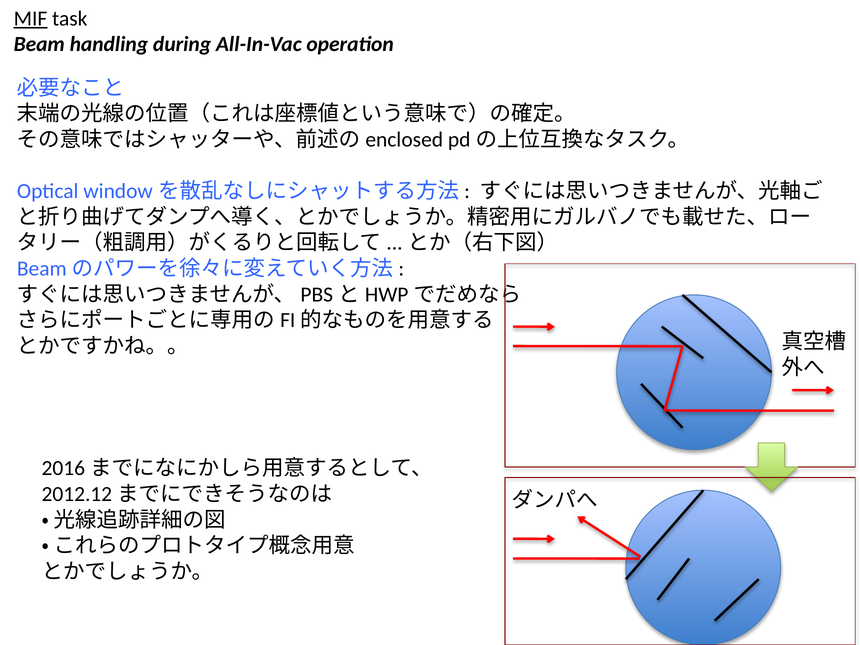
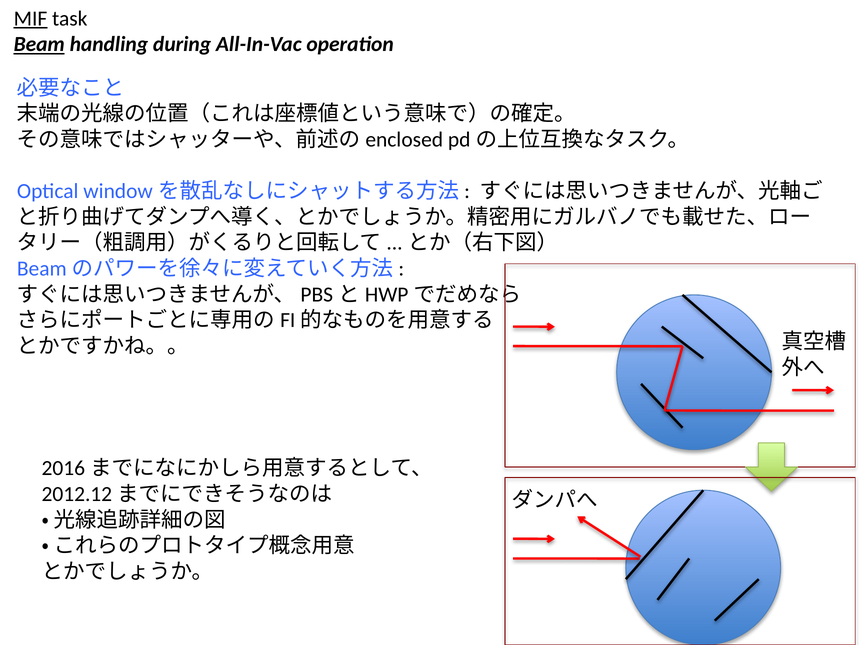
Beam underline: none -> present (39, 44)
